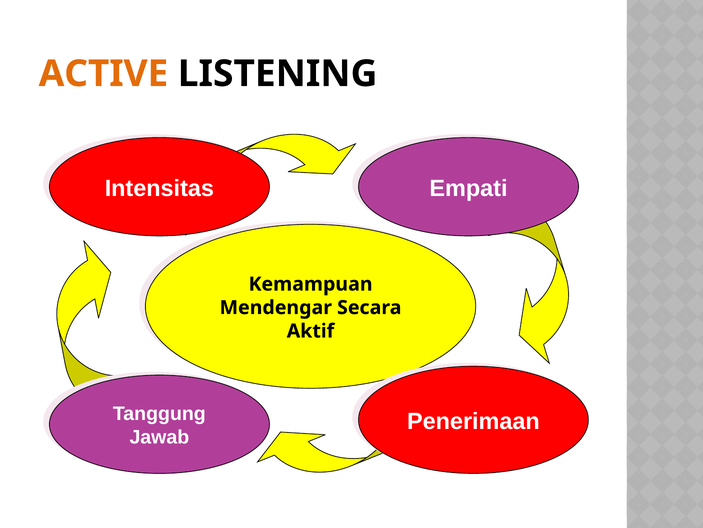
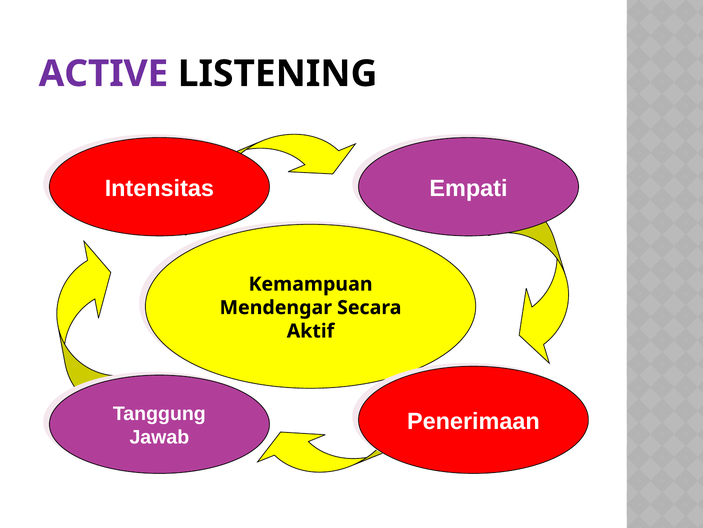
ACTIVE colour: orange -> purple (103, 74)
